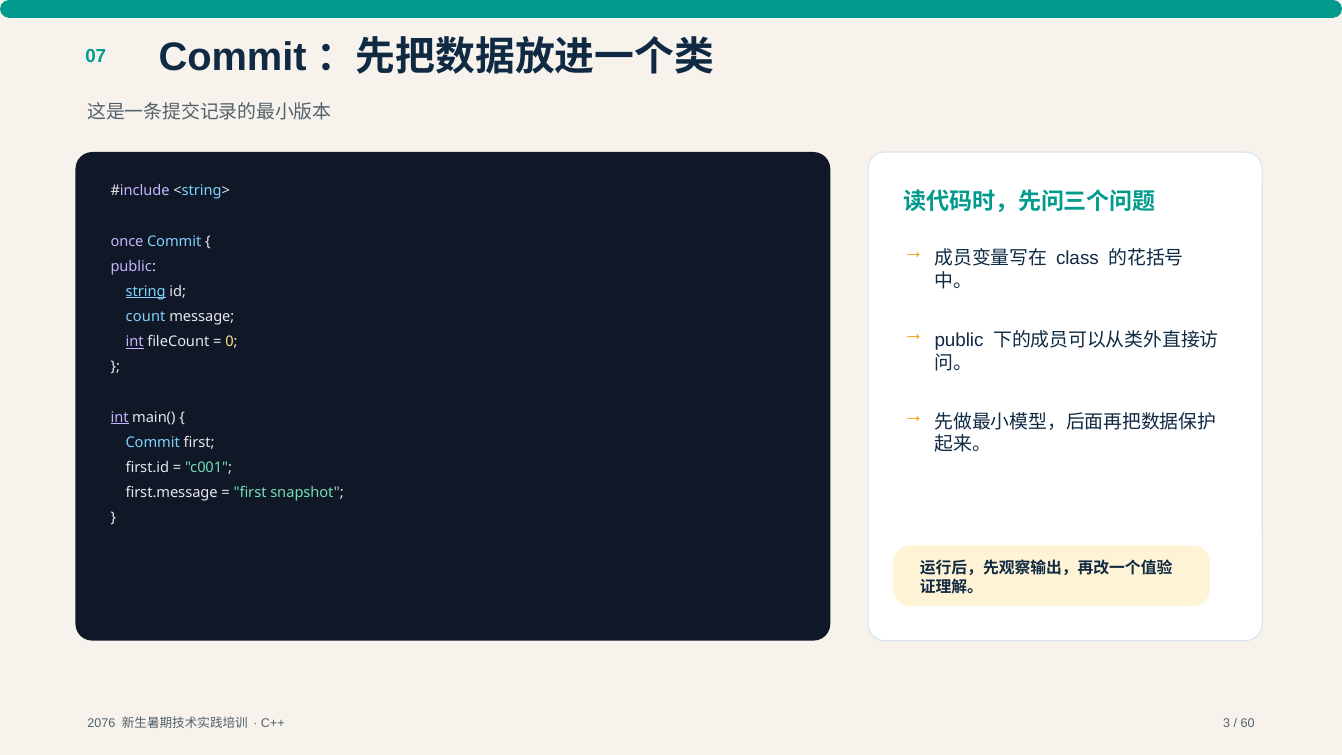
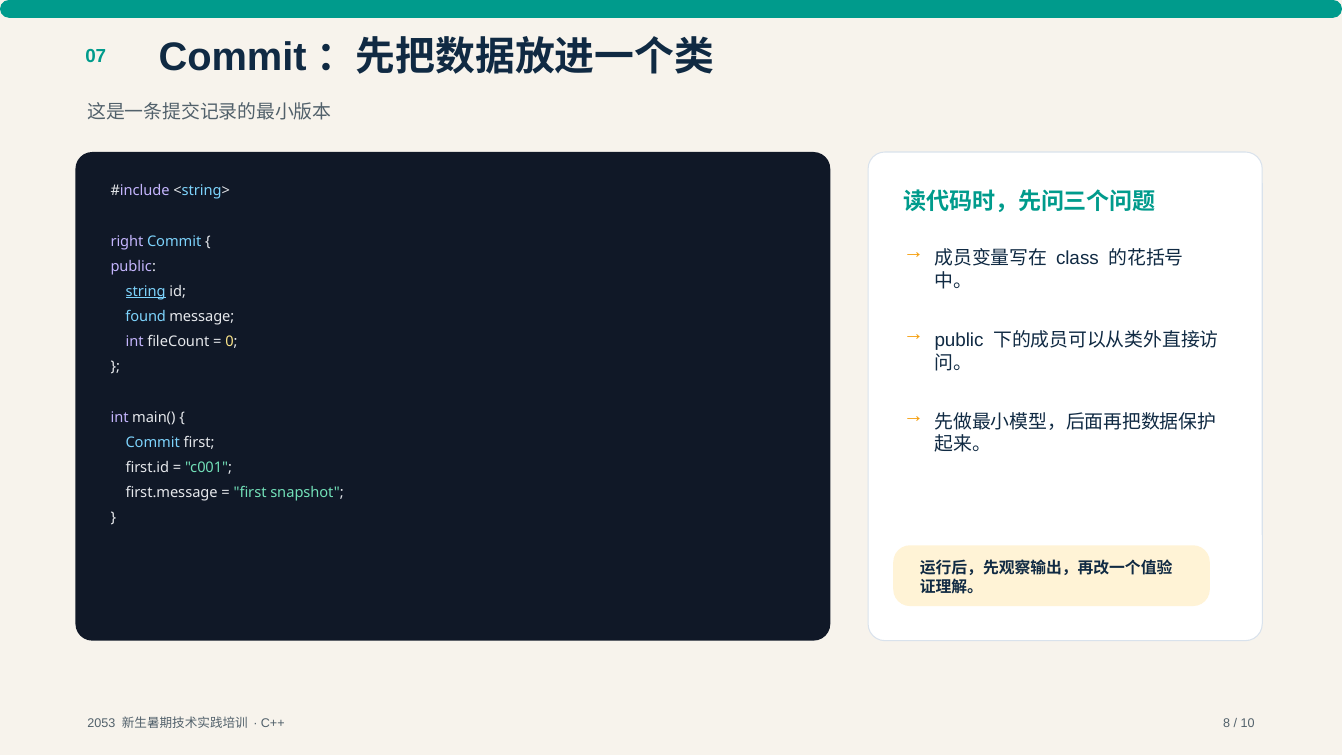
once: once -> right (127, 241)
count: count -> found (146, 317)
int underline: present -> none (135, 342)
int underline: present -> none (120, 417)
2076: 2076 -> 2053 (101, 723)
3: 3 -> 8 (1227, 723)
60: 60 -> 10 (1248, 723)
